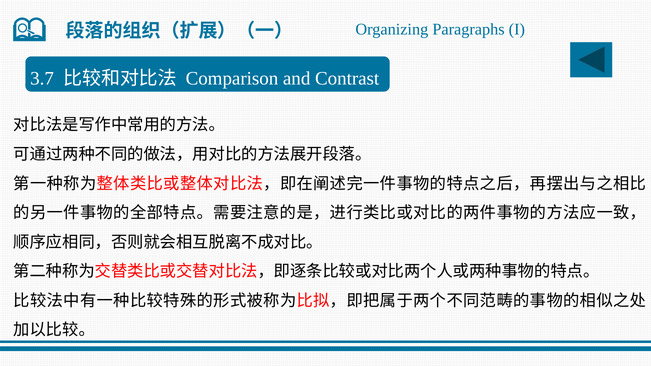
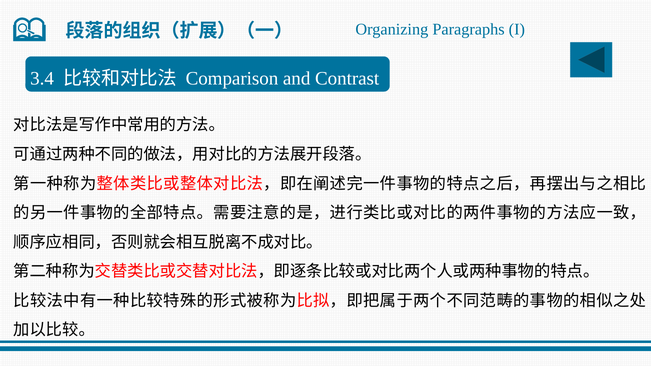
3.7: 3.7 -> 3.4 (42, 78)
